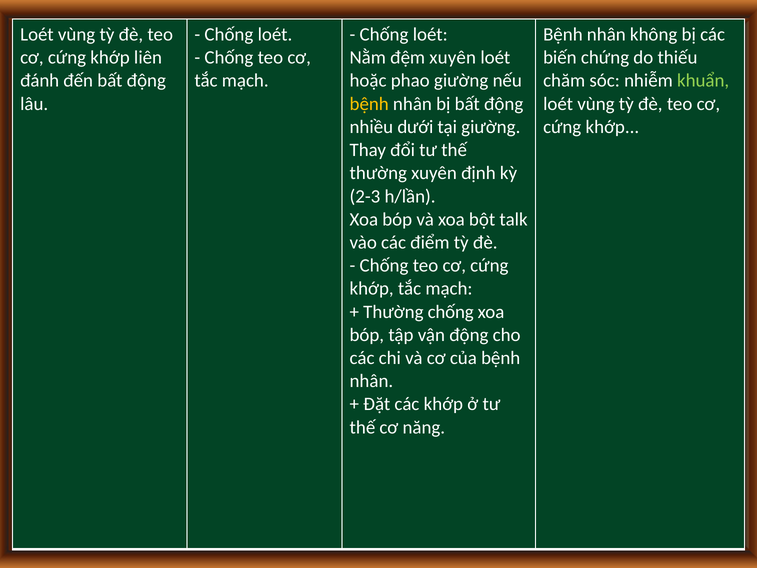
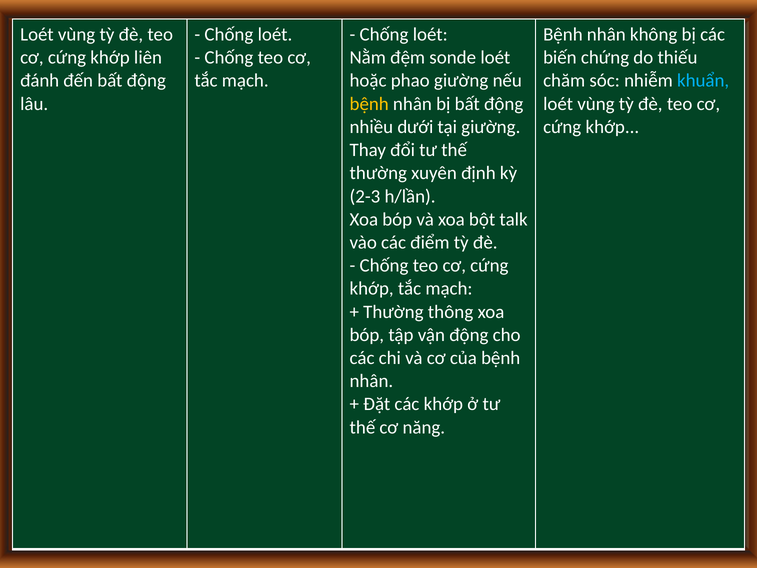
đệm xuyên: xuyên -> sonde (453, 58)
khuẩn colour: light green -> light blue (703, 81)
Thường chống: chống -> thông (451, 312)
